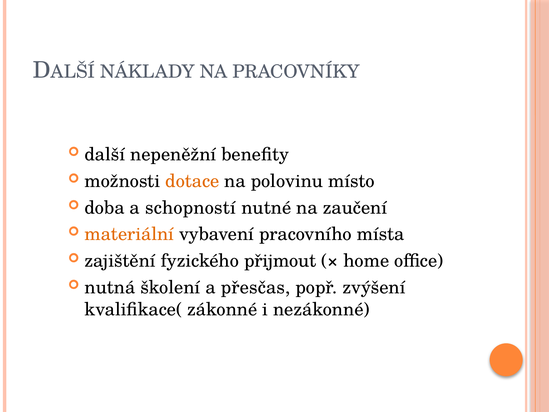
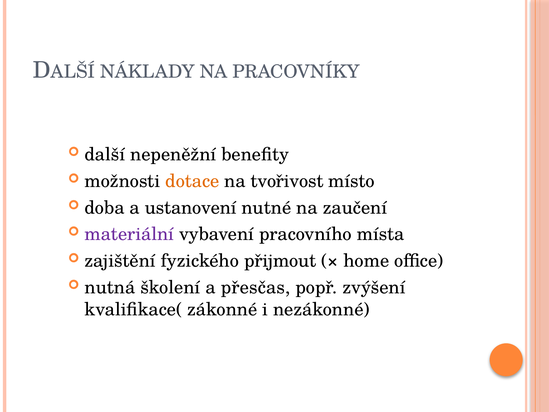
polovinu: polovinu -> tvořivost (287, 181)
schopností: schopností -> ustanovení (191, 208)
materiální colour: orange -> purple (129, 234)
